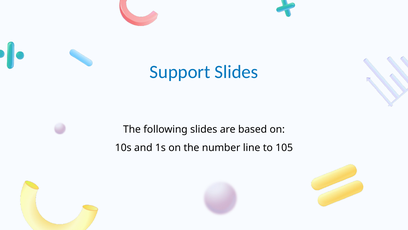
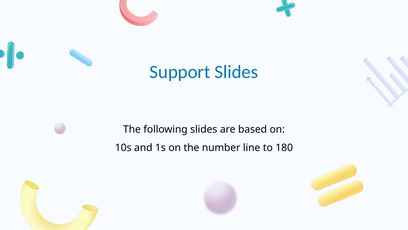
105: 105 -> 180 (284, 148)
